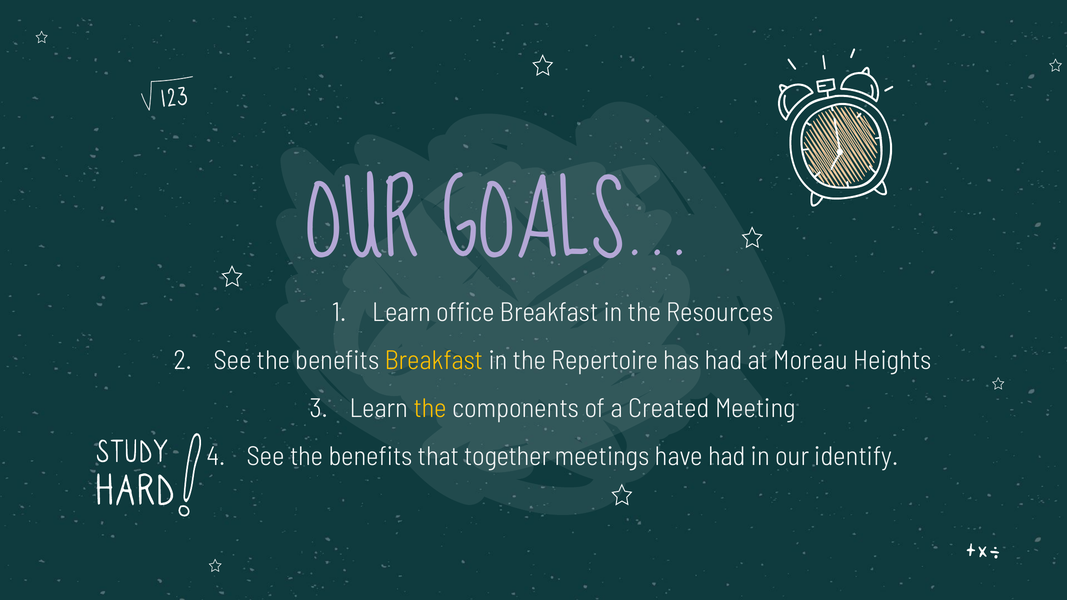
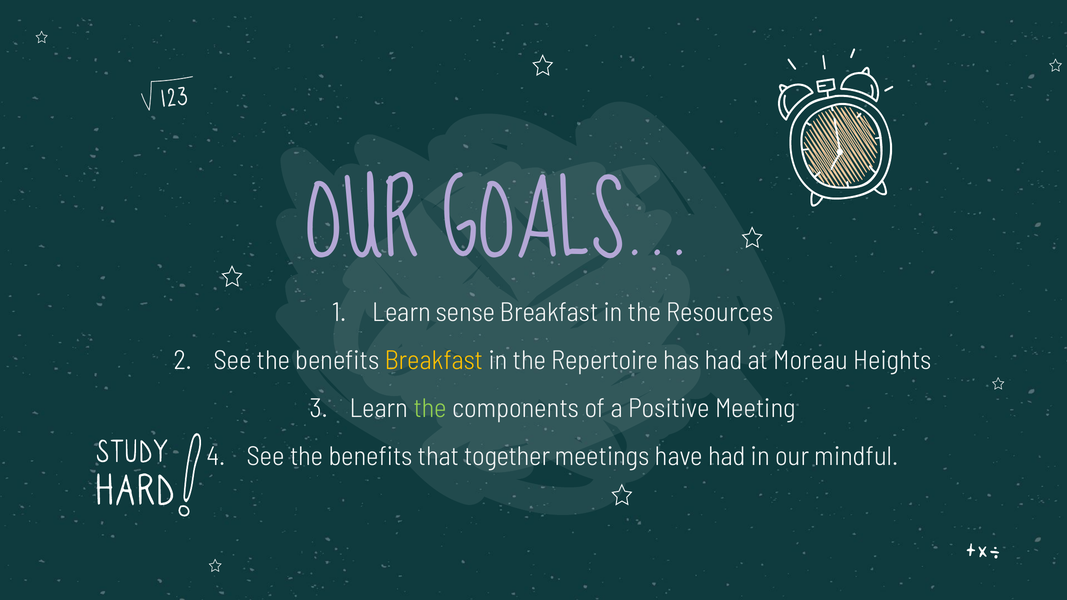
office: office -> sense (465, 313)
the colour: yellow -> light green (430, 409)
Created: Created -> Positive (669, 409)
identify: identify -> mindful (856, 457)
